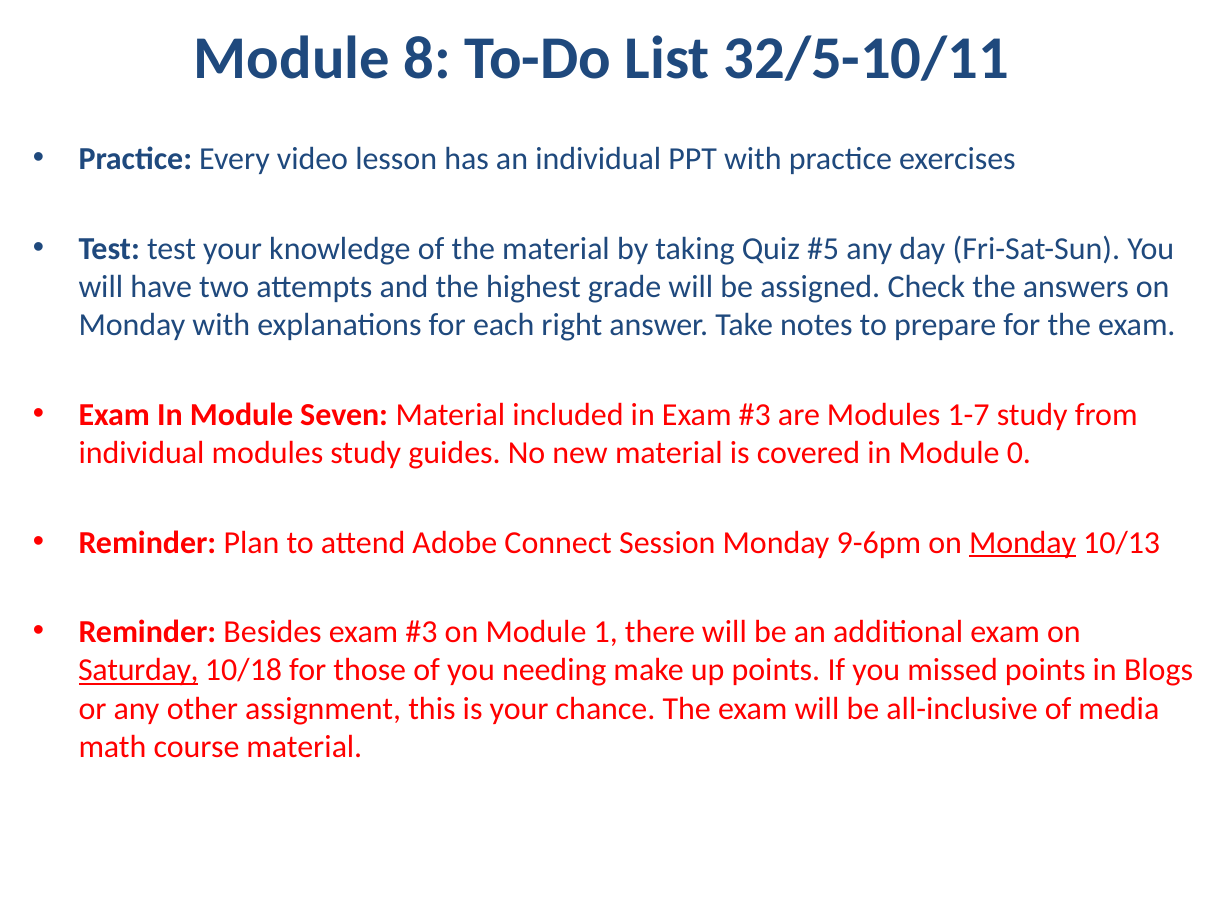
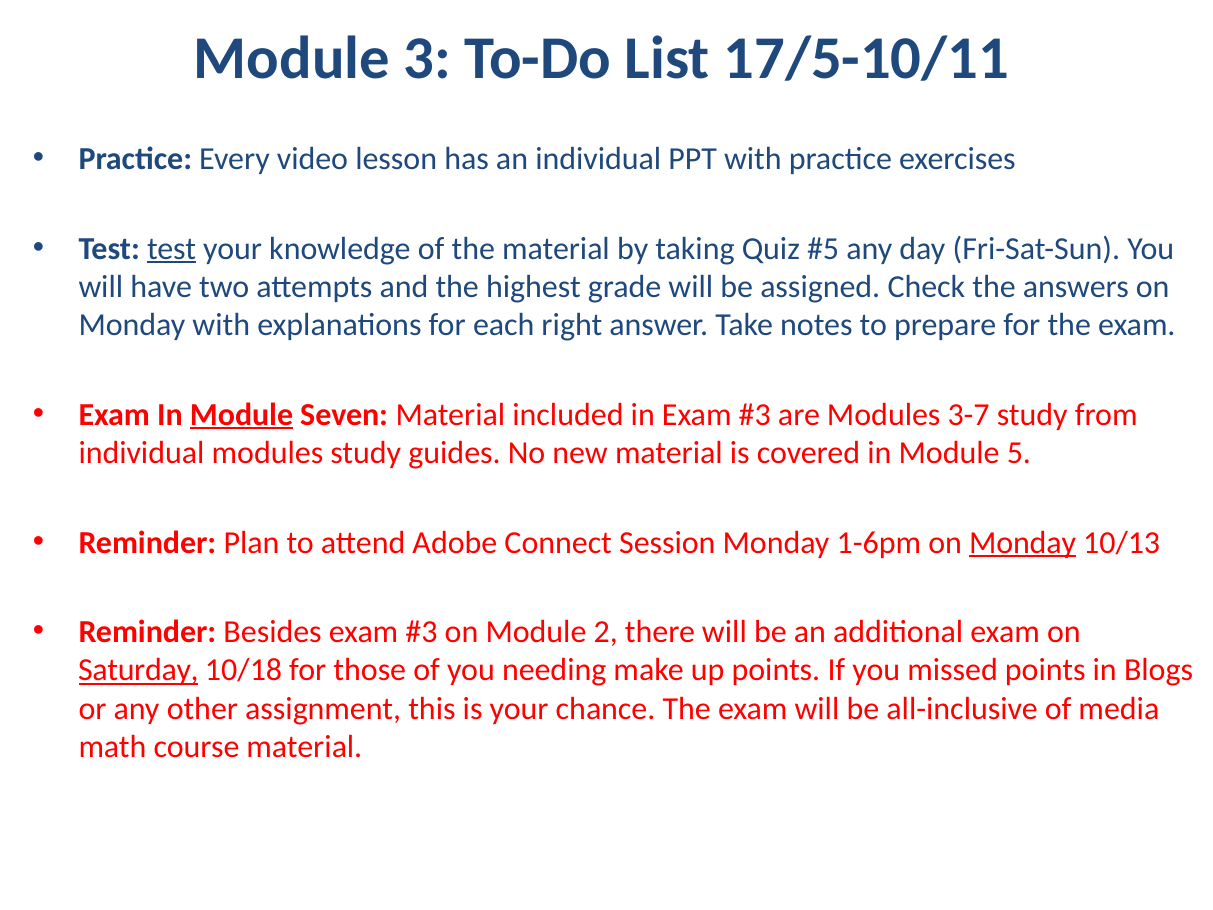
8: 8 -> 3 (427, 59)
32/5-10/11: 32/5-10/11 -> 17/5-10/11 (866, 59)
test underline: none -> present (172, 248)
Module underline: none -> present (242, 415)
1-7: 1-7 -> 3-7 (969, 415)
0: 0 -> 5 (1019, 453)
9-6pm: 9-6pm -> 1-6pm (879, 542)
1: 1 -> 2 (606, 632)
